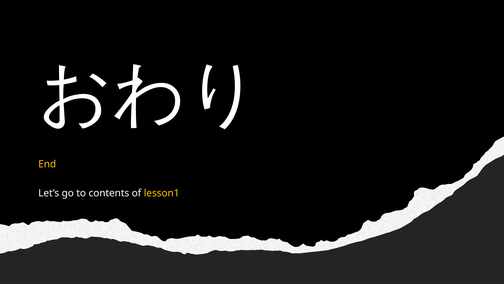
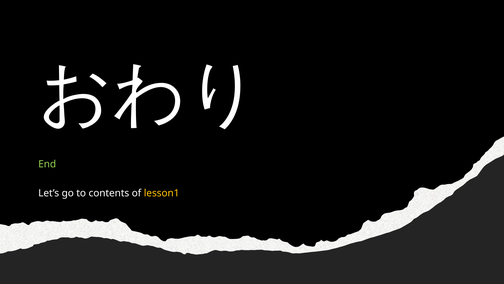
End colour: yellow -> light green (47, 164)
